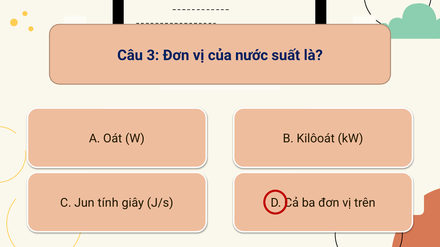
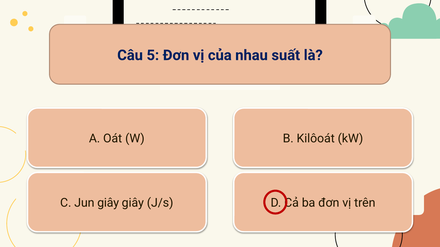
3: 3 -> 5 (153, 55)
nước: nước -> nhau (252, 55)
Jun tính: tính -> giây (108, 203)
